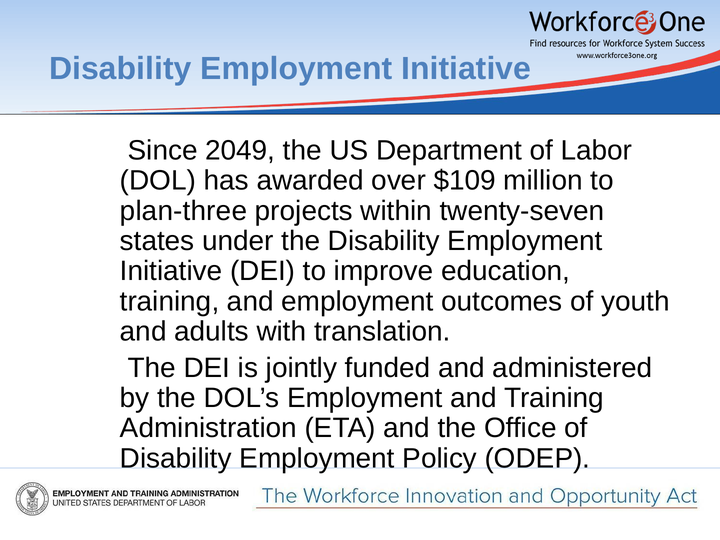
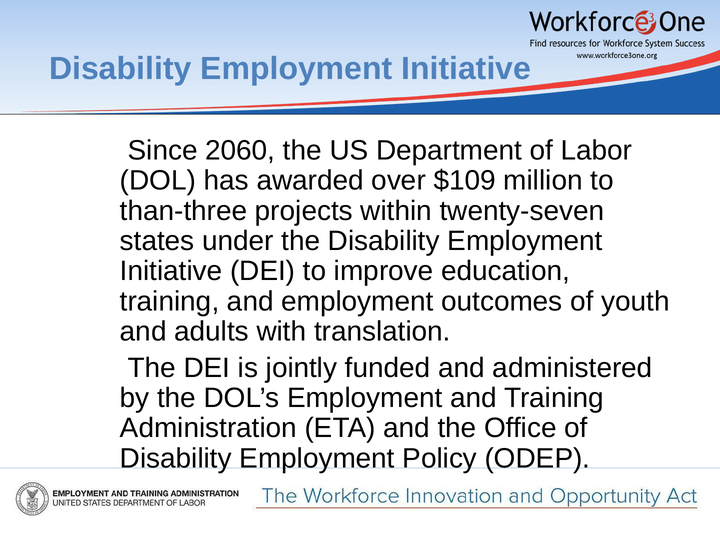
2049: 2049 -> 2060 (240, 150)
plan-three: plan-three -> than-three (184, 211)
